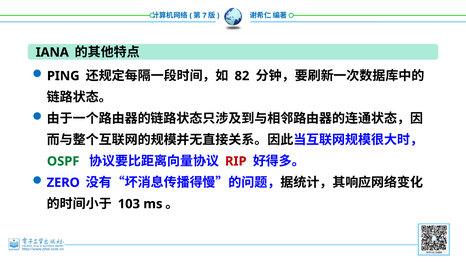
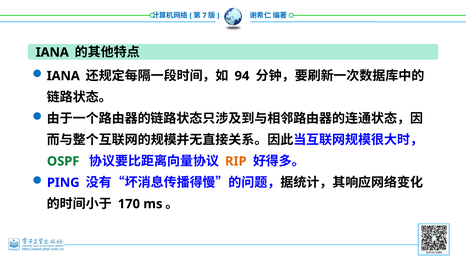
PING: PING -> IANA (63, 76)
82: 82 -> 94 (242, 76)
RIP colour: red -> orange (236, 161)
ZERO: ZERO -> PING (63, 183)
103: 103 -> 170 (129, 204)
